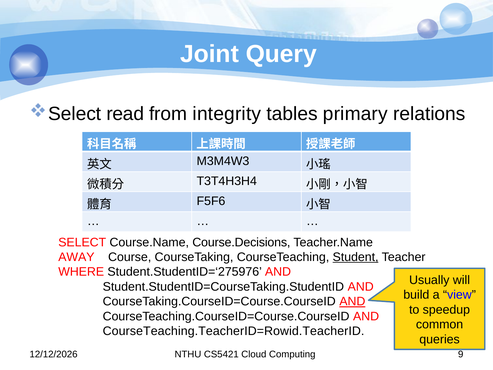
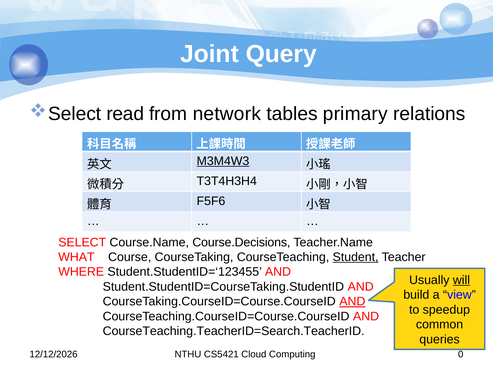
integrity: integrity -> network (227, 114)
M3M4W3 underline: none -> present (223, 161)
AWAY: AWAY -> WHAT (76, 257)
Student.StudentID=‘275976: Student.StudentID=‘275976 -> Student.StudentID=‘123455 (185, 272)
will underline: none -> present (461, 280)
CourseTeaching.TeacherID=Rowid.TeacherID: CourseTeaching.TeacherID=Rowid.TeacherID -> CourseTeaching.TeacherID=Search.TeacherID (234, 331)
9: 9 -> 0 (461, 354)
